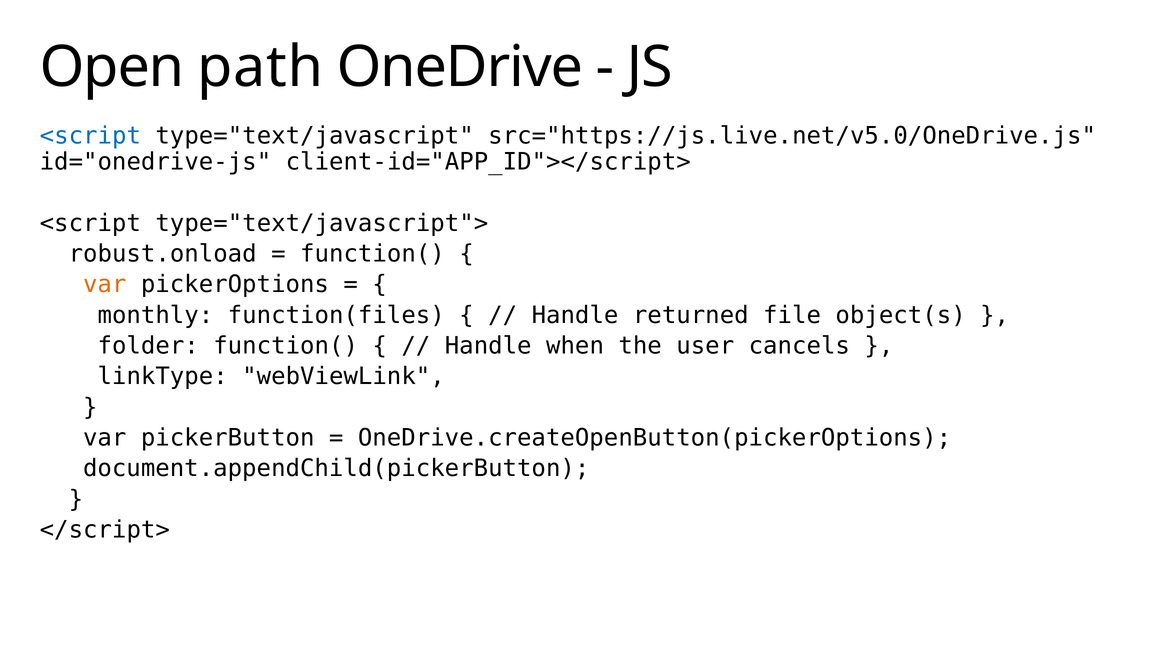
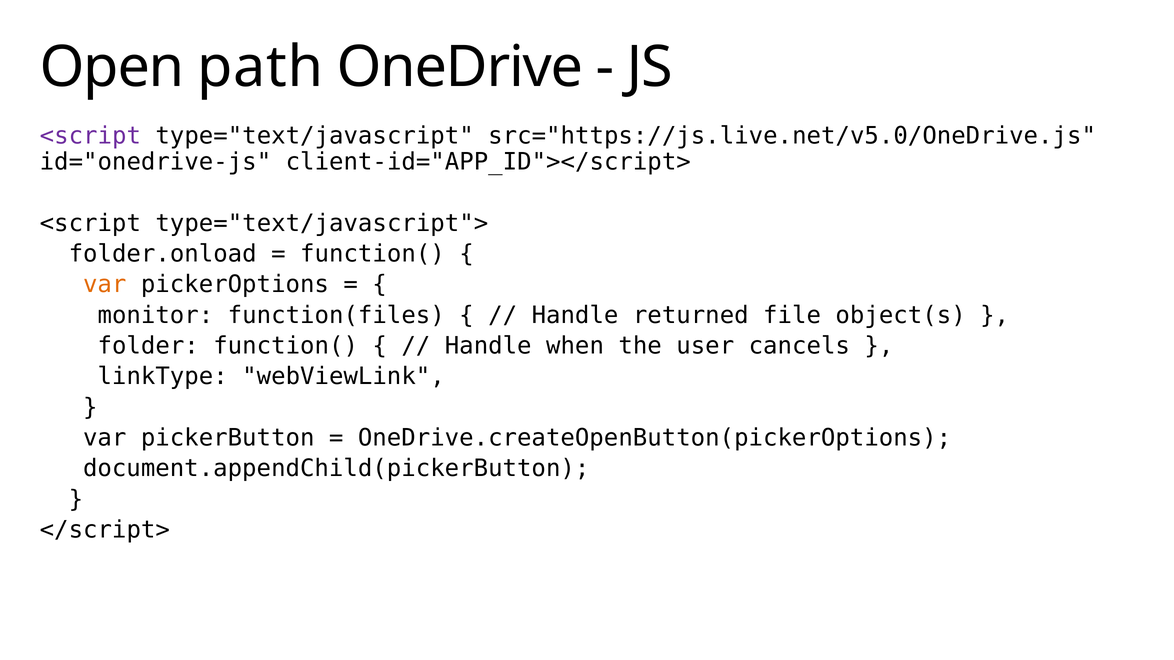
<script colour: blue -> purple (90, 136)
robust.onload: robust.onload -> folder.onload (163, 254)
monthly: monthly -> monitor (155, 315)
